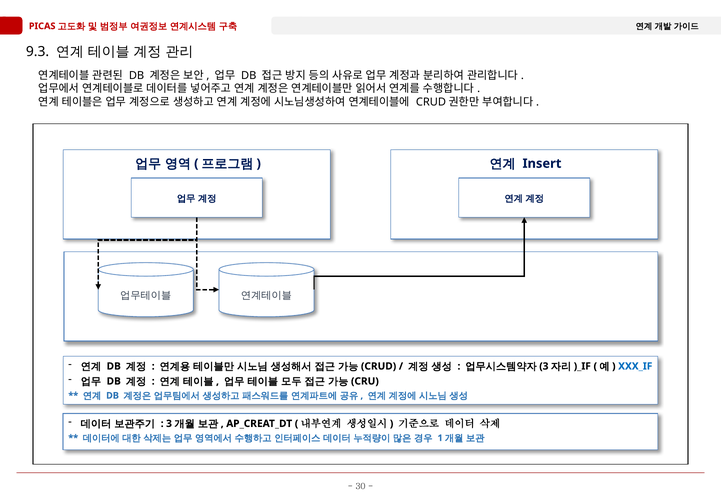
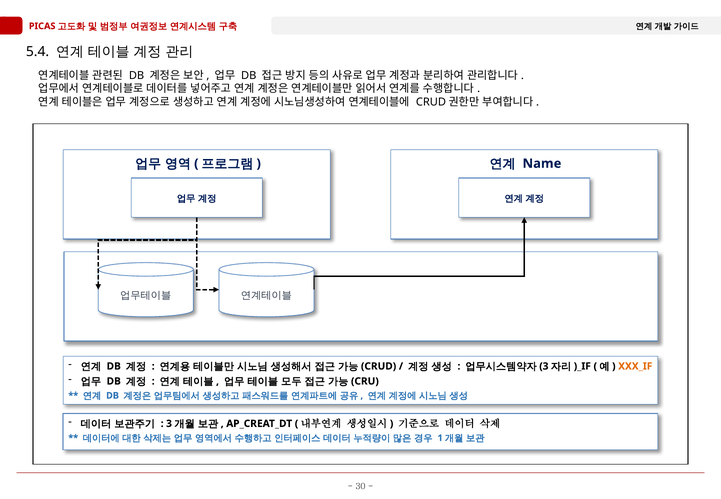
9.3: 9.3 -> 5.4 (38, 52)
Insert: Insert -> Name (542, 164)
XXX_IF colour: blue -> orange (635, 366)
